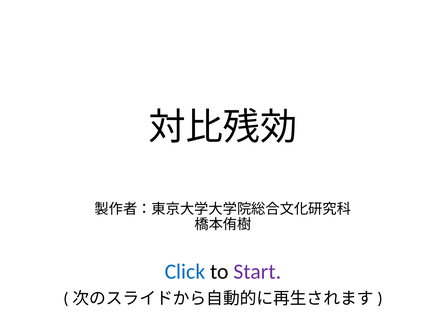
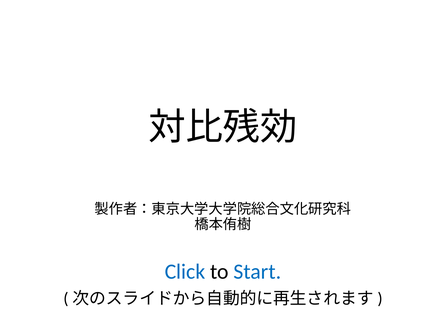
Start colour: purple -> blue (257, 271)
